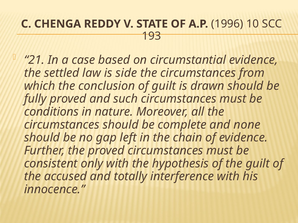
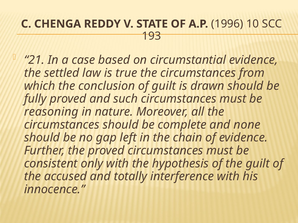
side: side -> true (126, 73)
conditions: conditions -> reasoning (51, 112)
